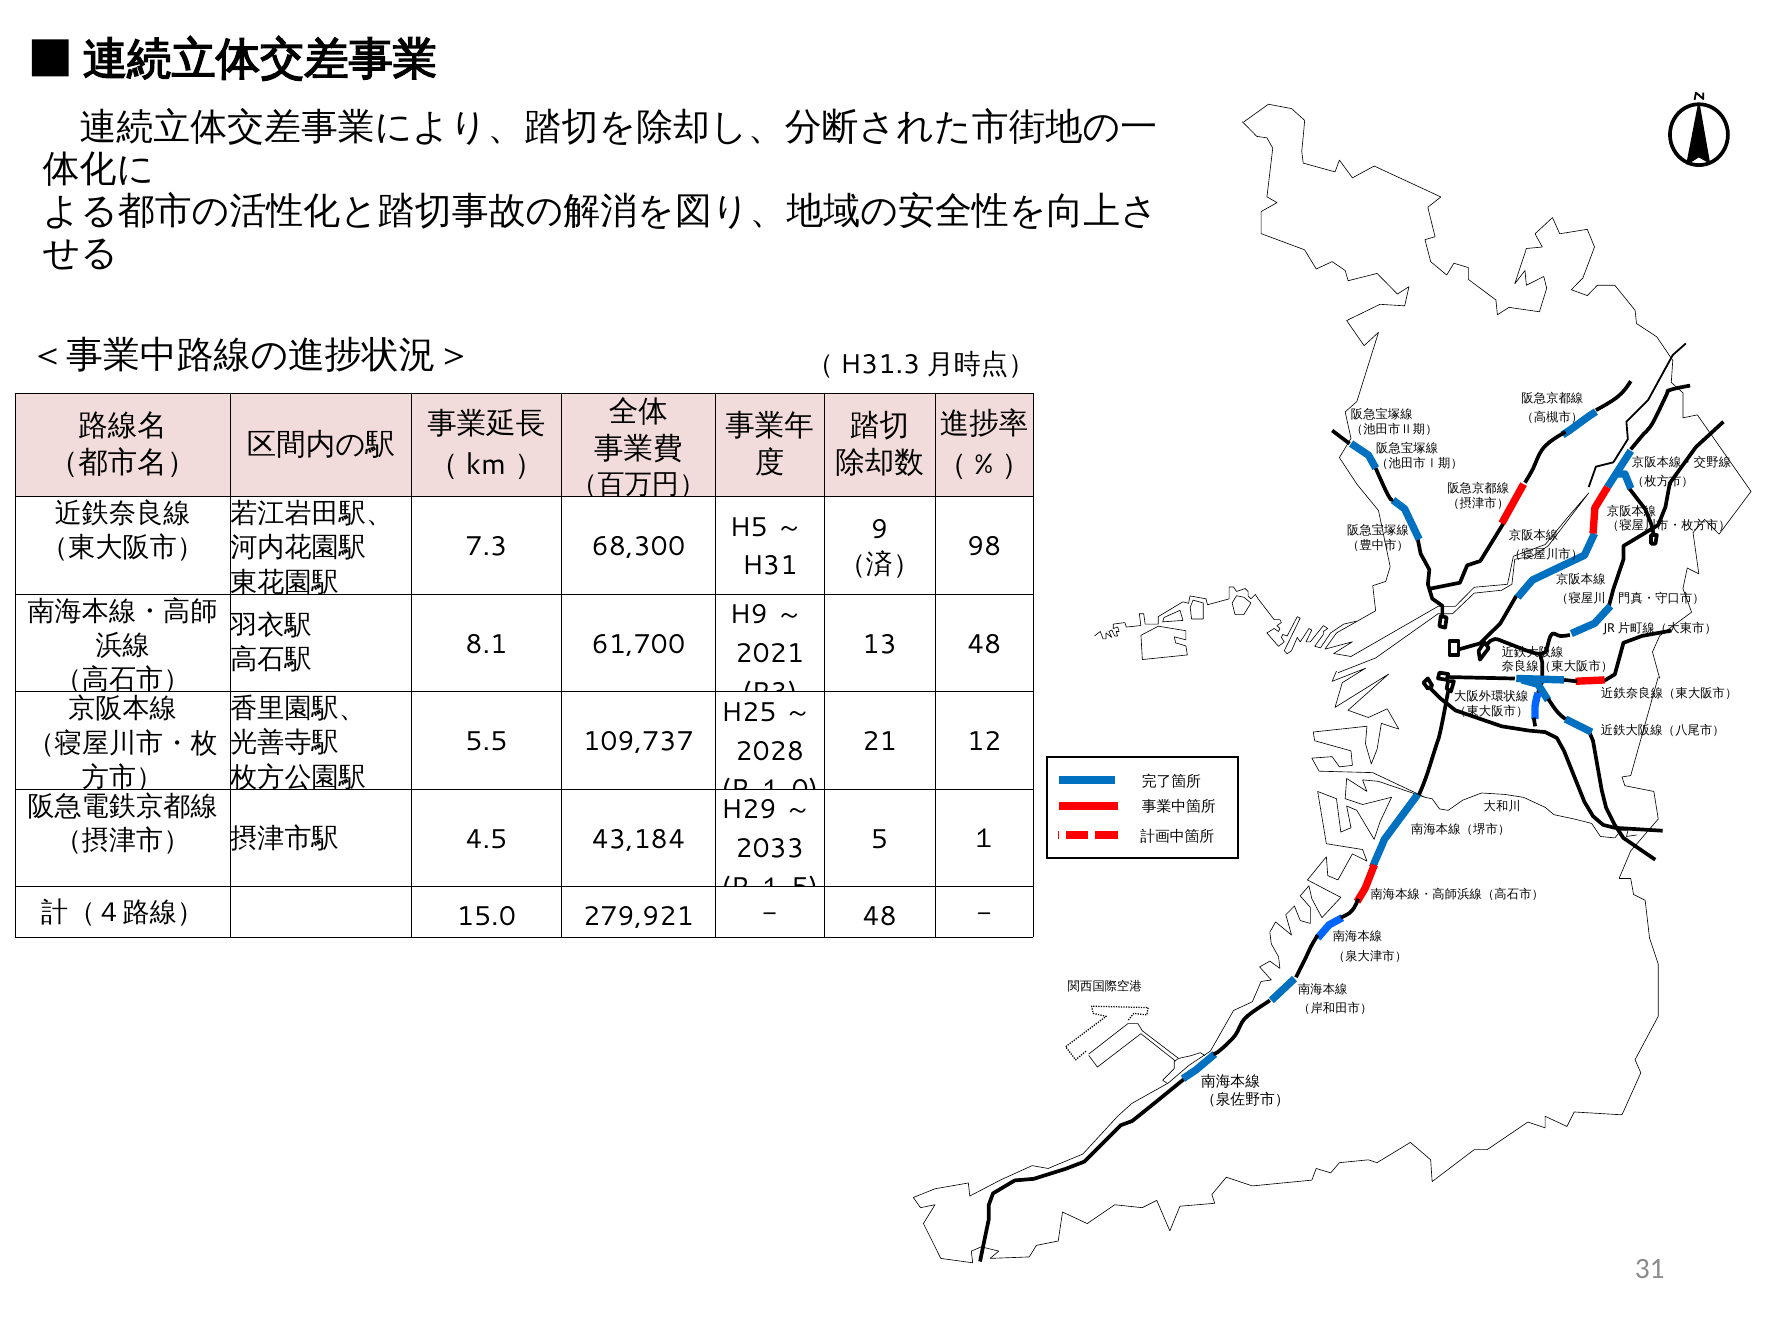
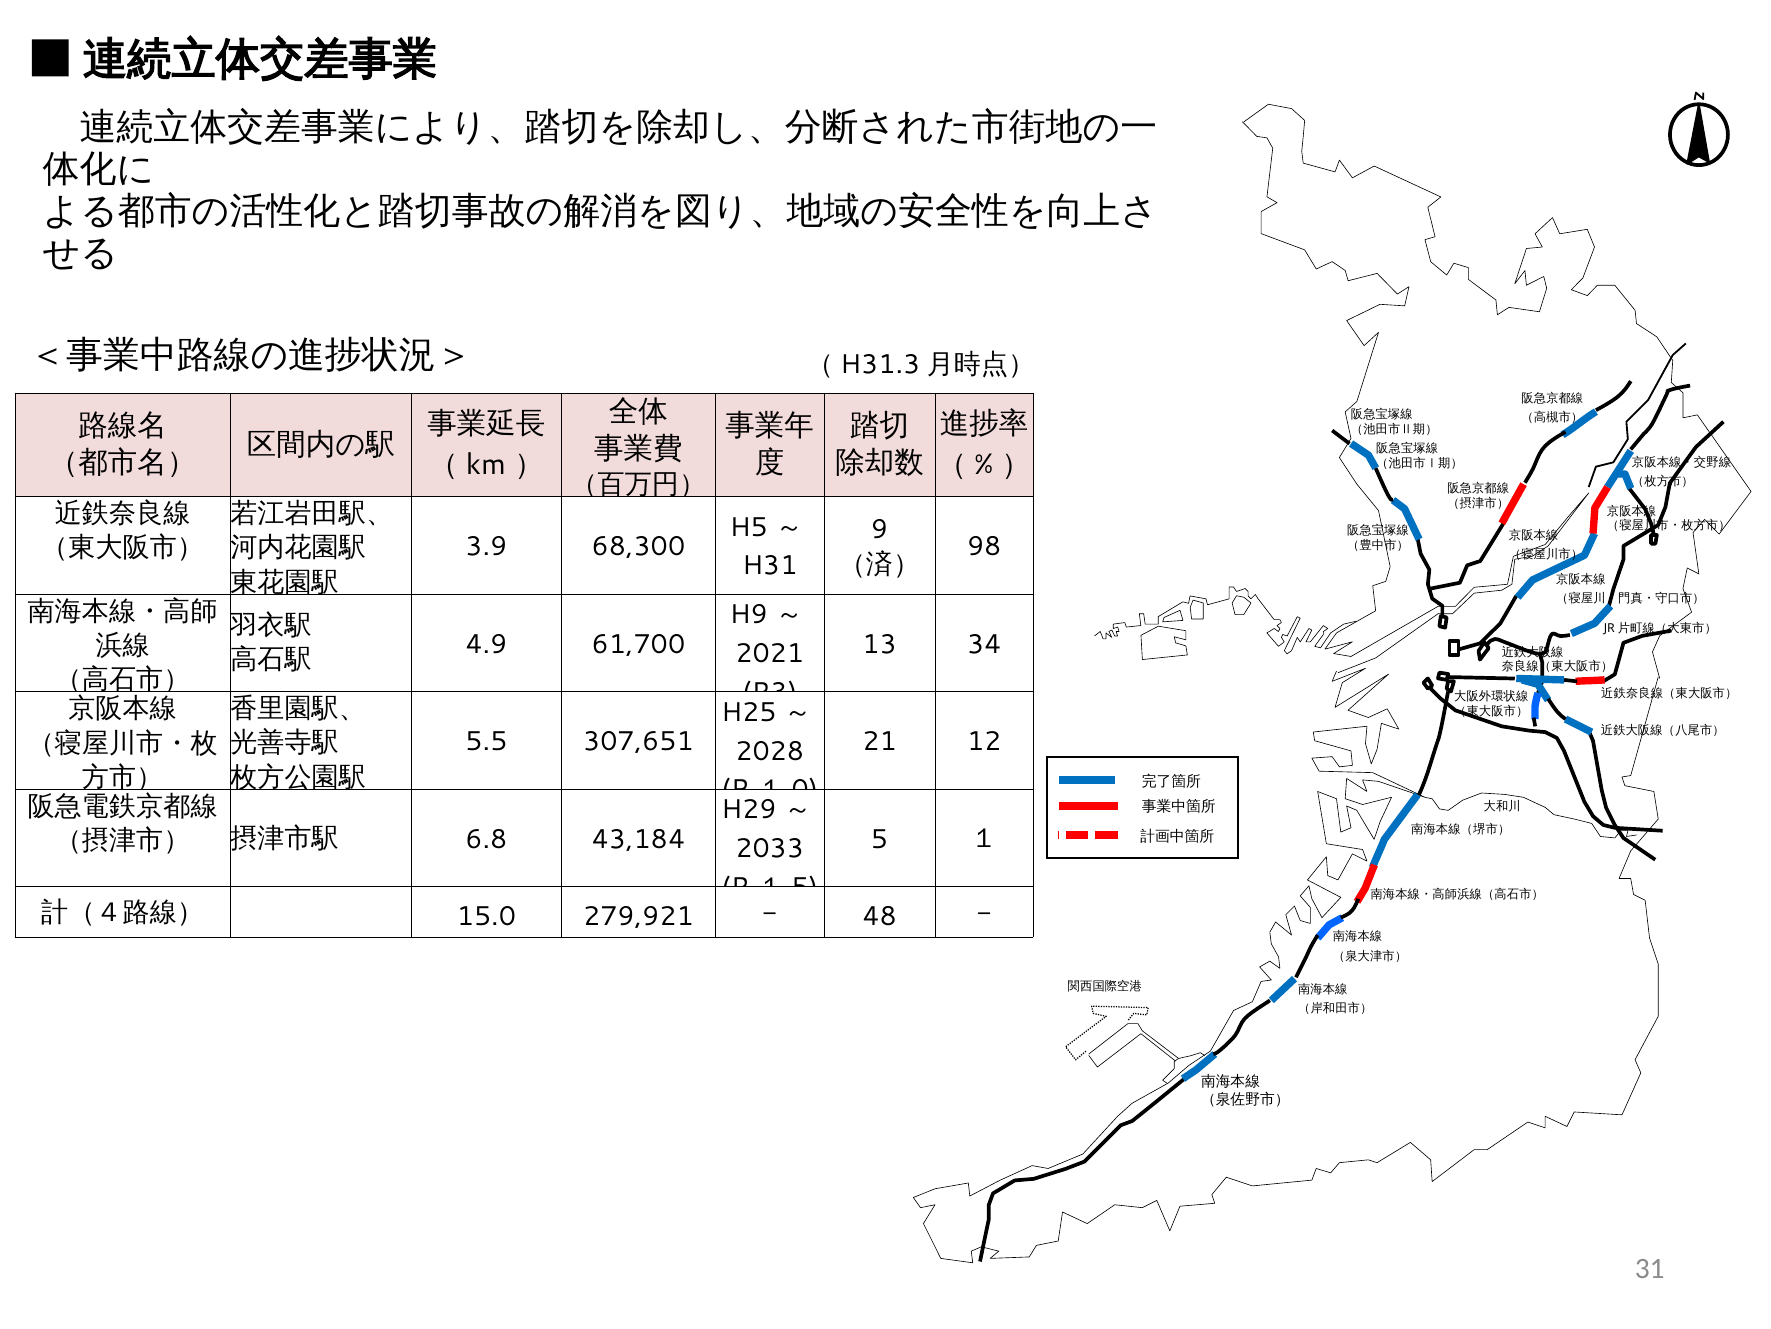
7.3: 7.3 -> 3.9 (486, 546)
8.1: 8.1 -> 4.9 (486, 644)
13 48: 48 -> 34 (984, 644)
109,737: 109,737 -> 307,651 (638, 741)
4.5: 4.5 -> 6.8 (486, 839)
